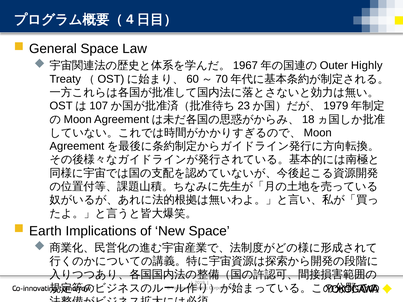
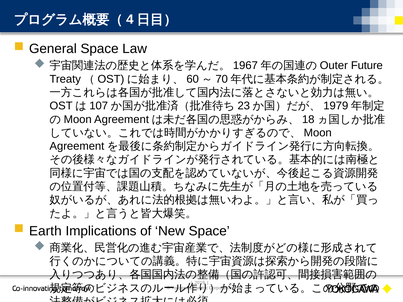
Highly: Highly -> Future (367, 66)
